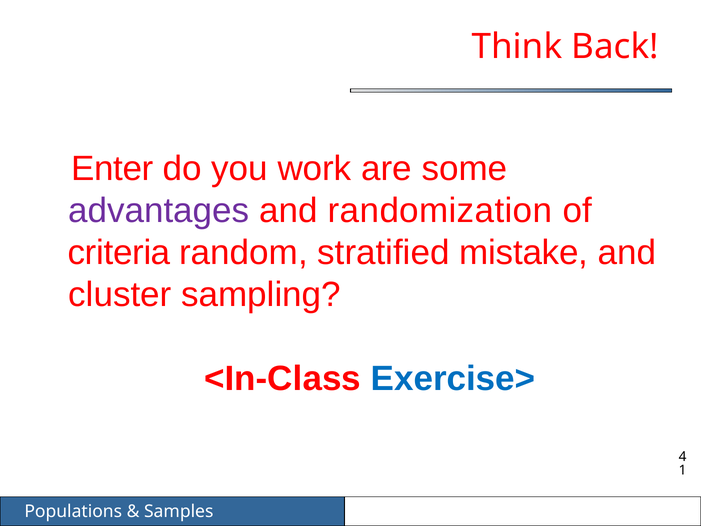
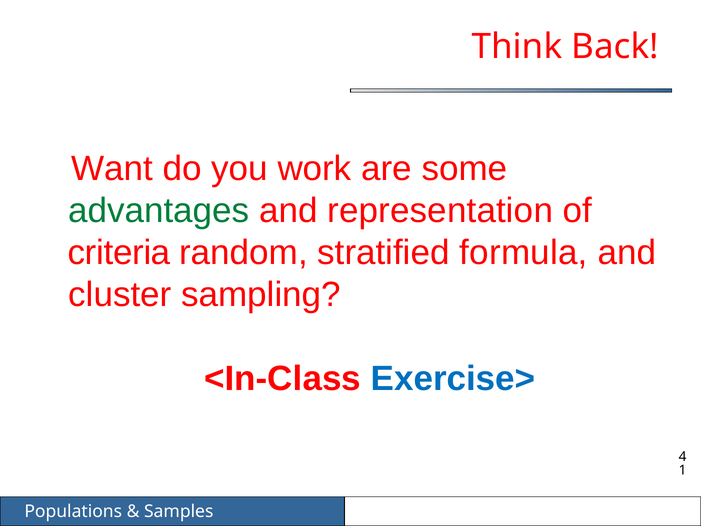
Enter: Enter -> Want (112, 168)
advantages colour: purple -> green (159, 210)
randomization: randomization -> representation (440, 210)
mistake: mistake -> formula (524, 252)
